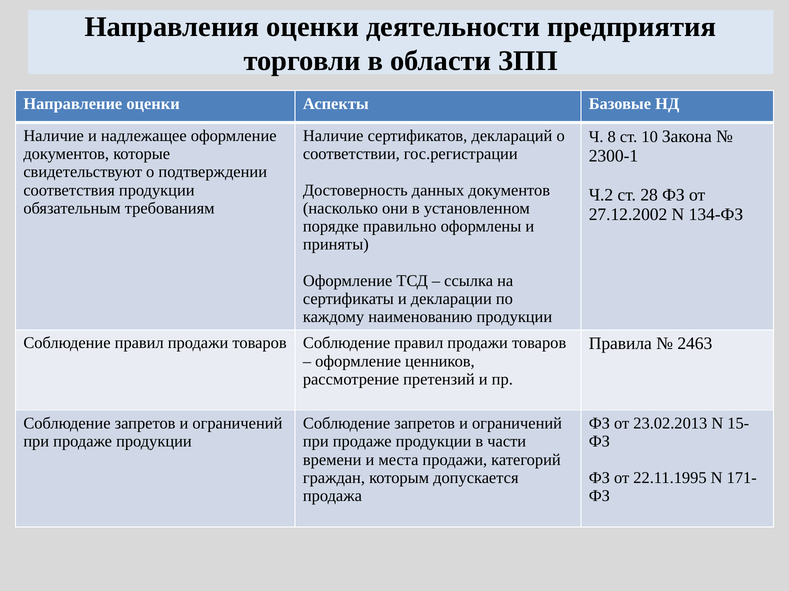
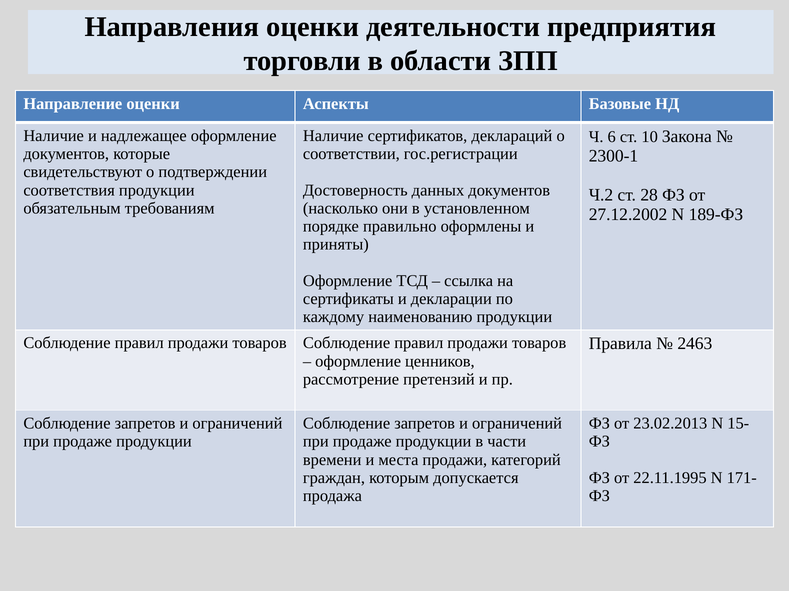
8: 8 -> 6 (612, 137)
134-ФЗ: 134-ФЗ -> 189-ФЗ (716, 215)
